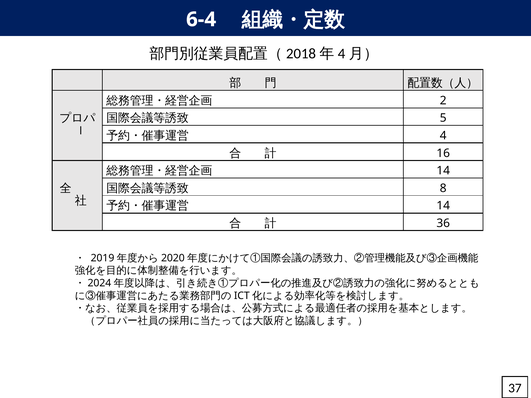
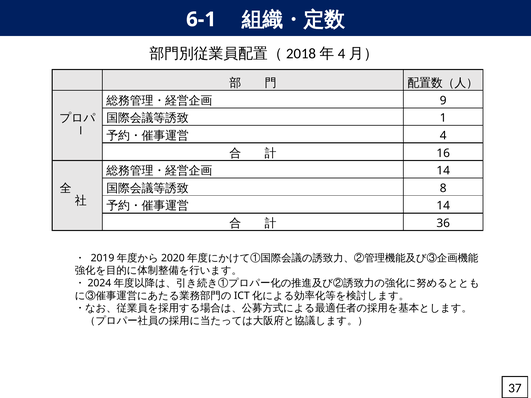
6-4: 6-4 -> 6-1 (201, 19)
2: 2 -> 9 (443, 101)
5: 5 -> 1 (443, 118)
